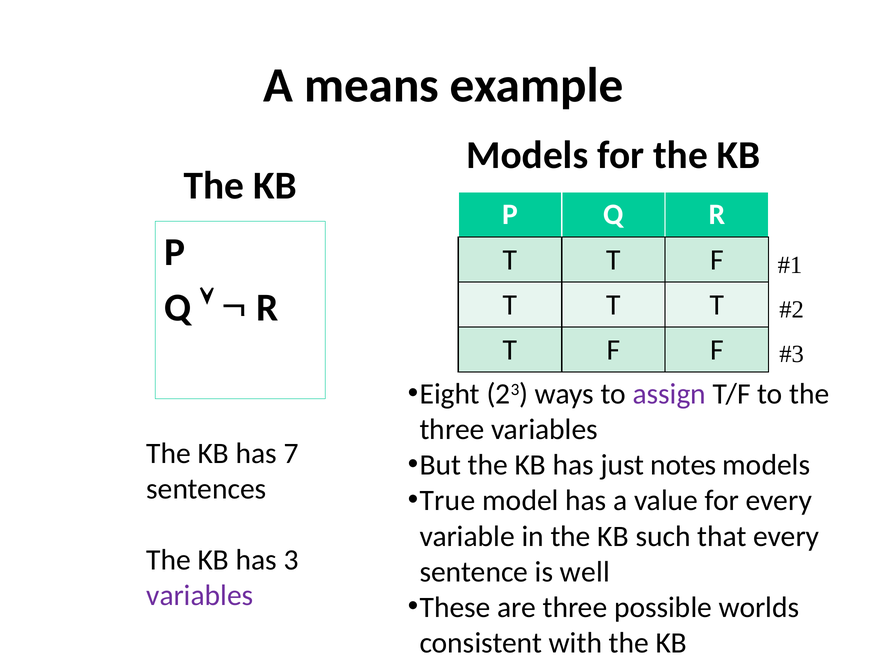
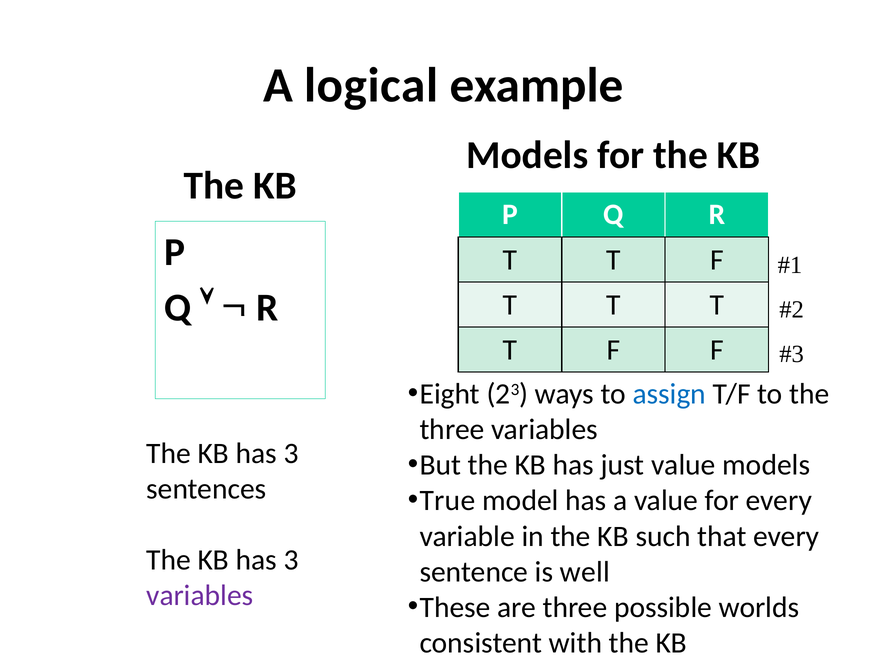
means: means -> logical (371, 86)
assign colour: purple -> blue (669, 394)
7: 7 -> 3 (291, 453)
just notes: notes -> value (683, 465)
